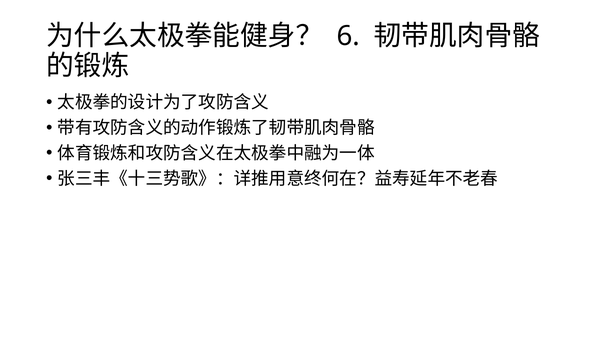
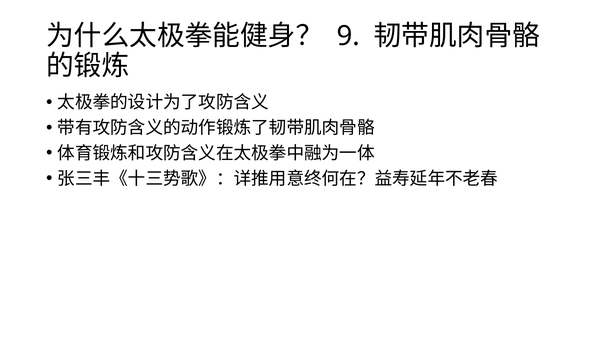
6: 6 -> 9 (348, 36)
